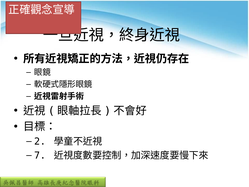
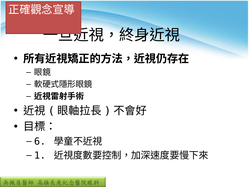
2: 2 -> 6 (40, 141)
7: 7 -> 1 (40, 155)
